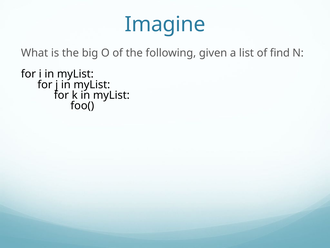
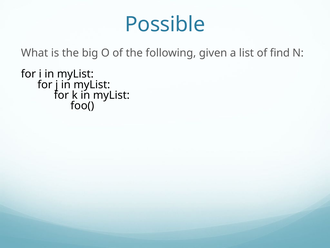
Imagine: Imagine -> Possible (165, 24)
